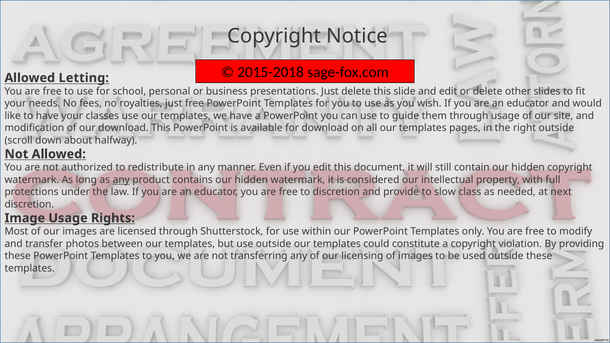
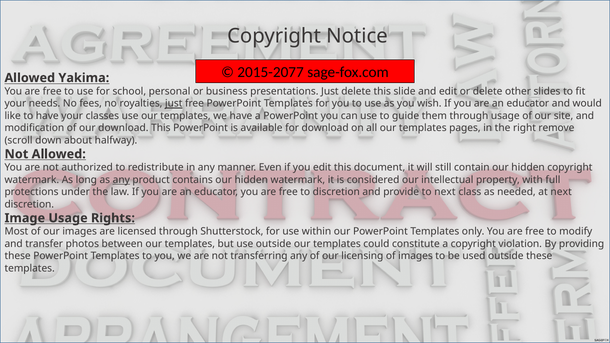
2015-2018: 2015-2018 -> 2015-2077 (271, 72)
Letting: Letting -> Yakima (84, 78)
just underline: none -> present (174, 104)
right outside: outside -> remove (556, 128)
to slow: slow -> next (445, 192)
